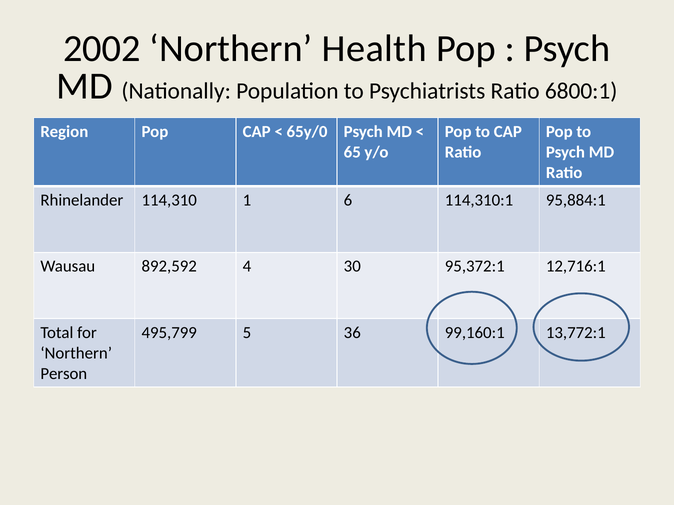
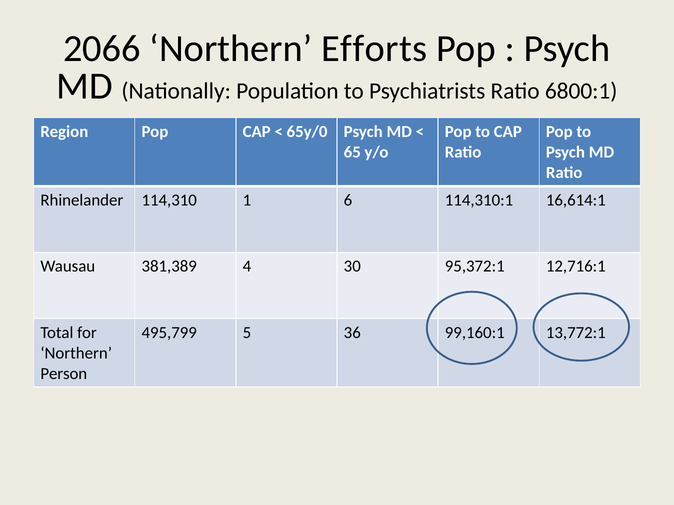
2002: 2002 -> 2066 (102, 49)
Health: Health -> Efforts (374, 49)
95,884:1: 95,884:1 -> 16,614:1 (576, 200)
892,592: 892,592 -> 381,389 (169, 267)
